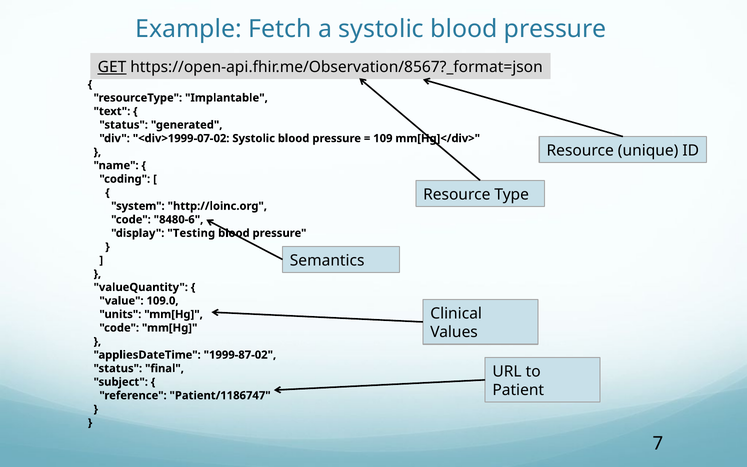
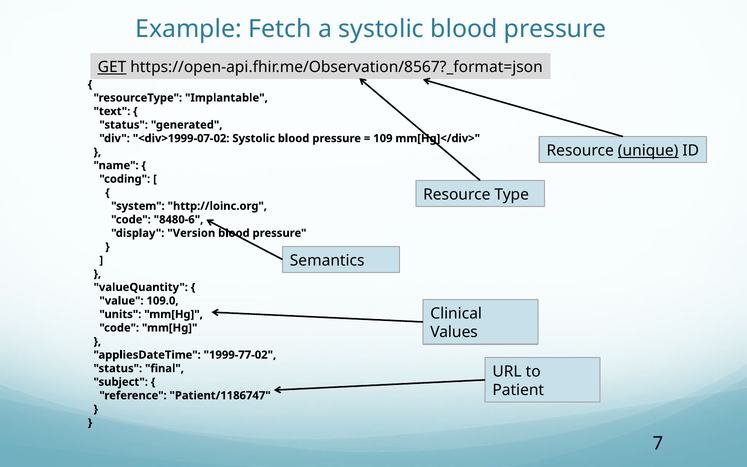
unique underline: none -> present (648, 151)
Testing: Testing -> Version (191, 233)
1999-87-02: 1999-87-02 -> 1999-77-02 (240, 355)
